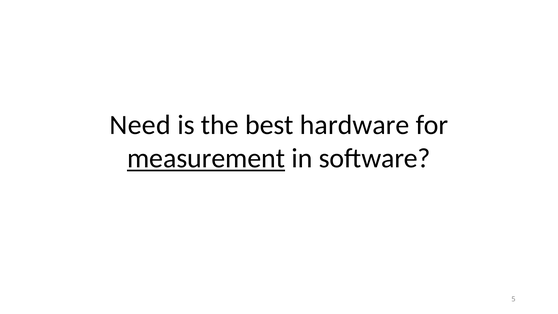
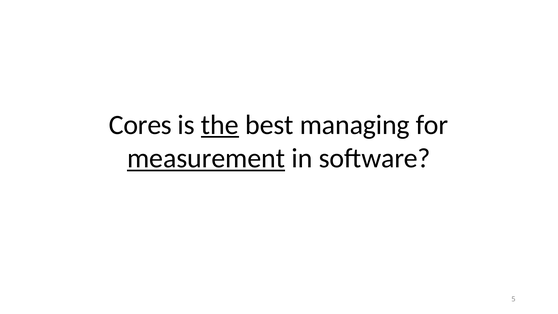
Need: Need -> Cores (140, 125)
the underline: none -> present (220, 125)
hardware: hardware -> managing (355, 125)
